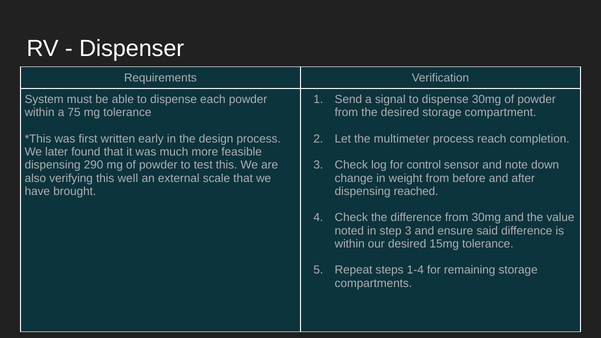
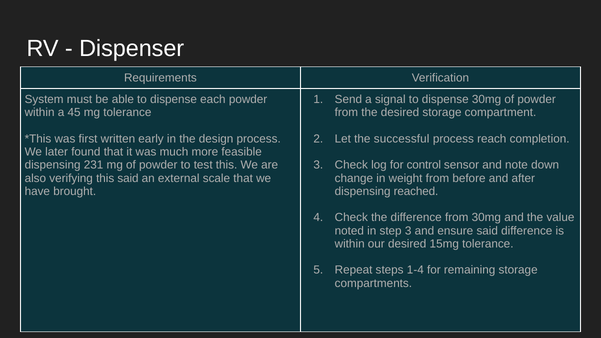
75: 75 -> 45 (74, 113)
multimeter: multimeter -> successful (402, 139)
290: 290 -> 231 (94, 165)
this well: well -> said (128, 178)
